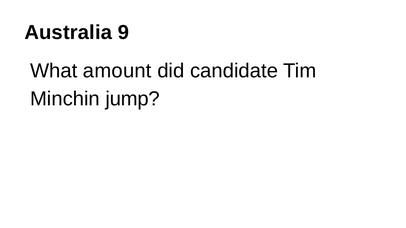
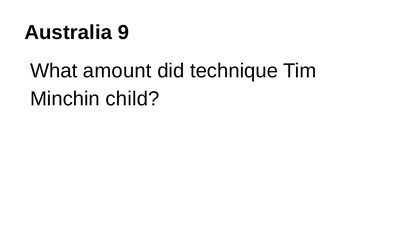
candidate: candidate -> technique (234, 71)
jump: jump -> child (133, 99)
